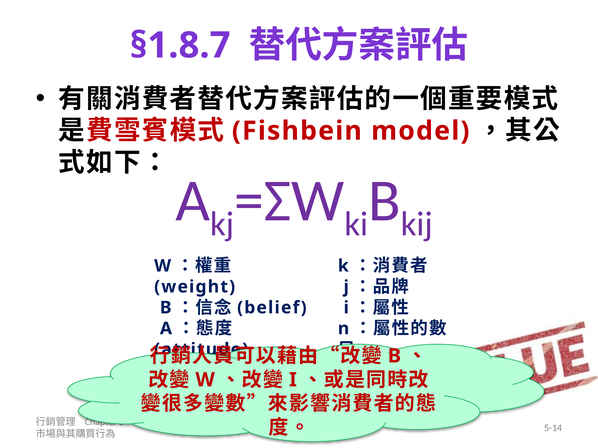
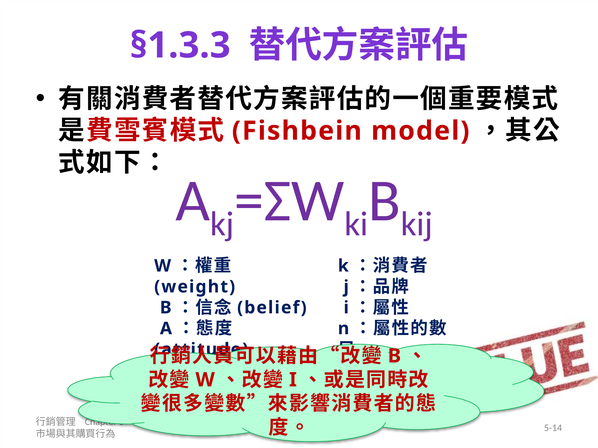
§1.8.7: §1.8.7 -> §1.3.3 (180, 45)
